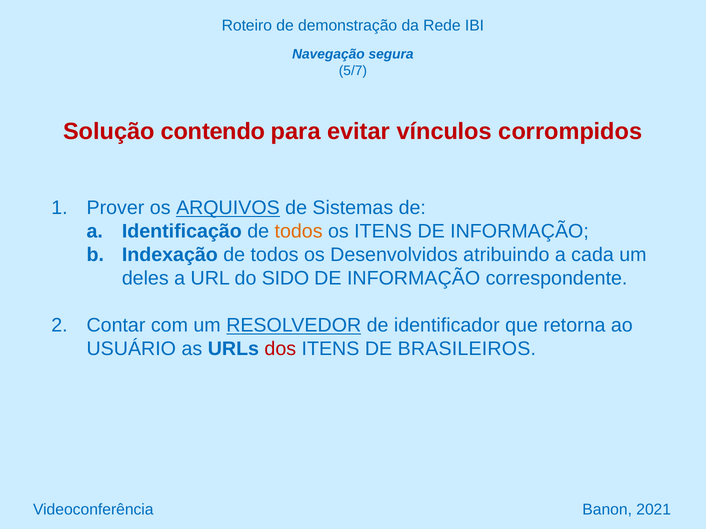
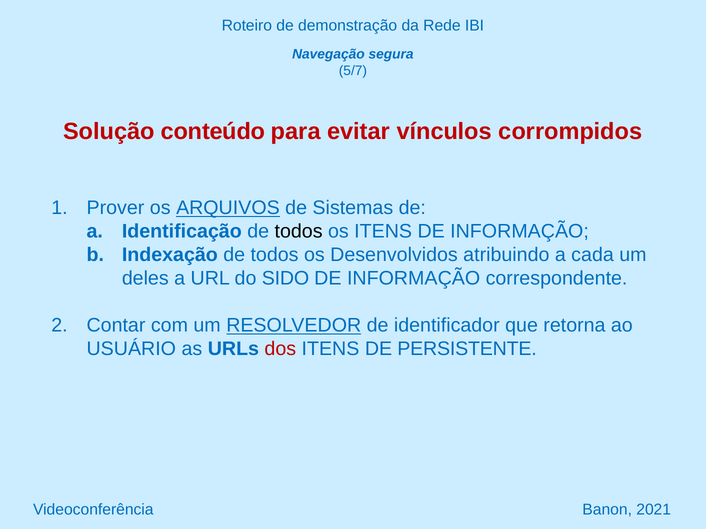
contendo: contendo -> conteúdo (213, 131)
todos colour: orange -> black (299, 232)
BRASILEIROS: BRASILEIROS -> PERSISTENTE (467, 349)
